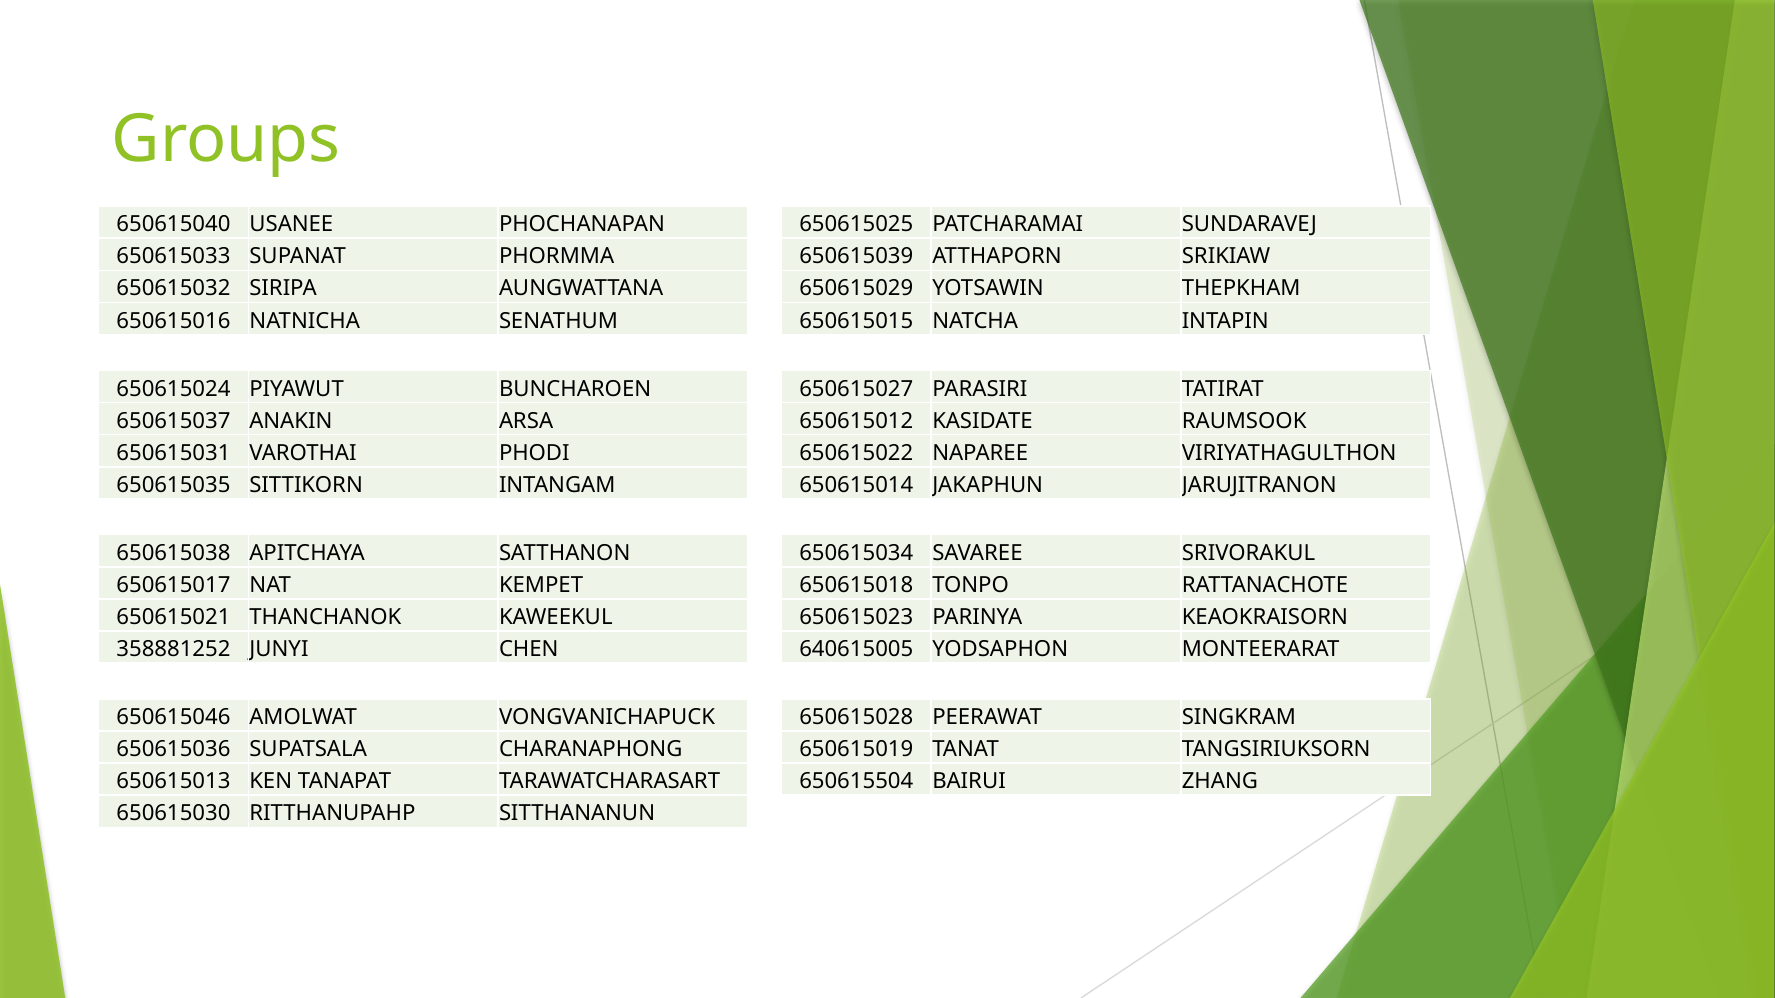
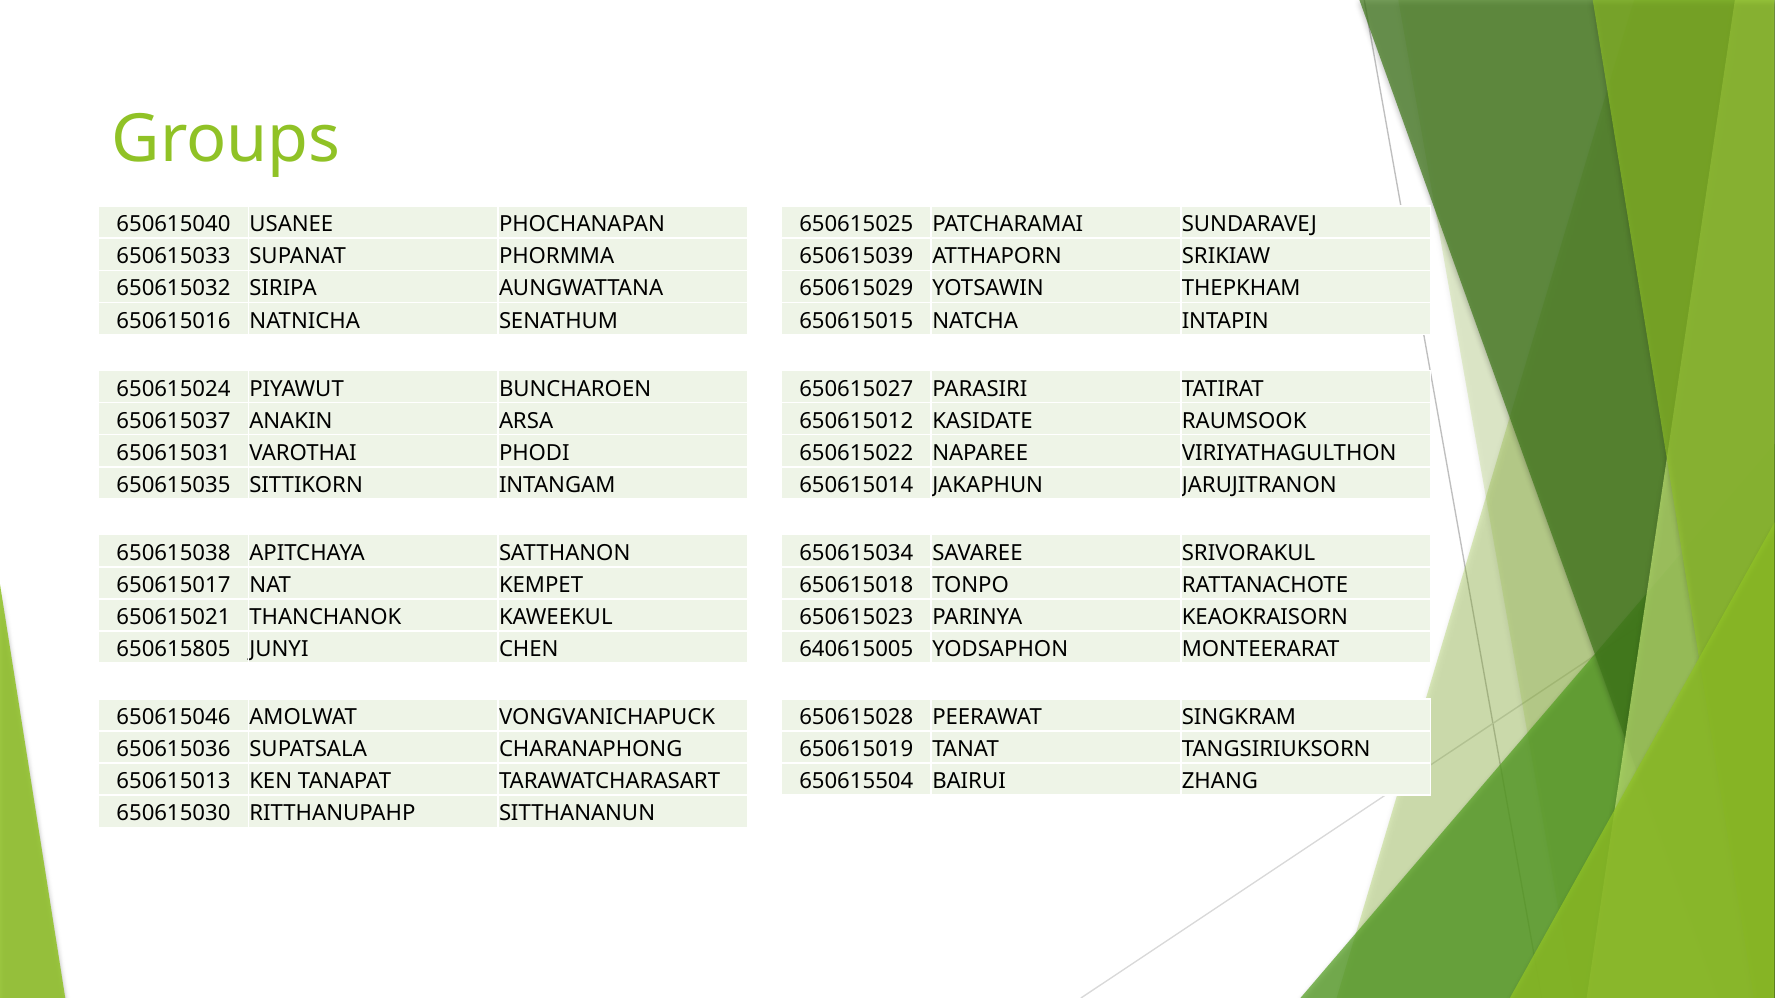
358881252: 358881252 -> 650615805 (173, 650)
